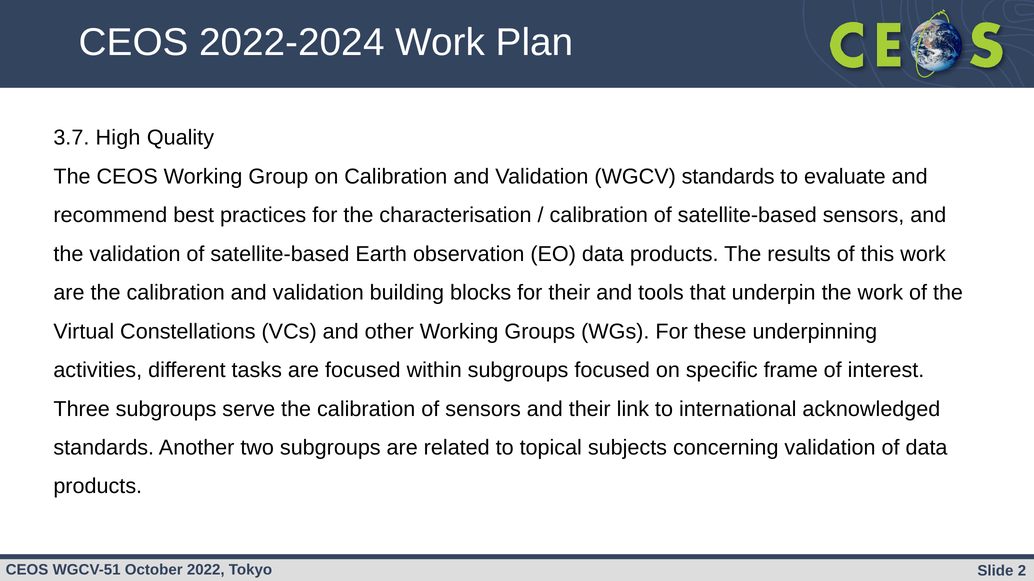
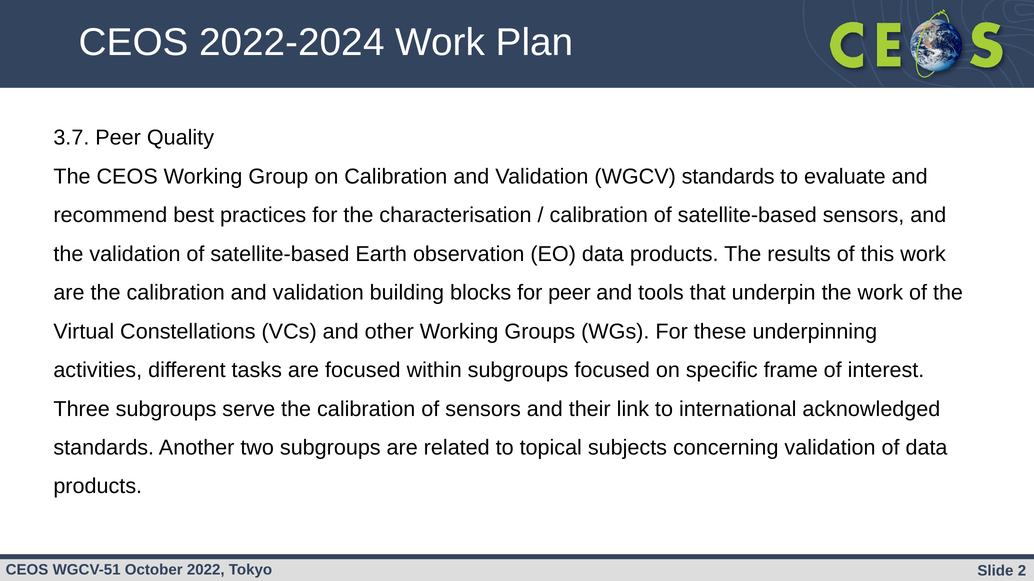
3.7 High: High -> Peer (118, 138)
for their: their -> peer (569, 293)
